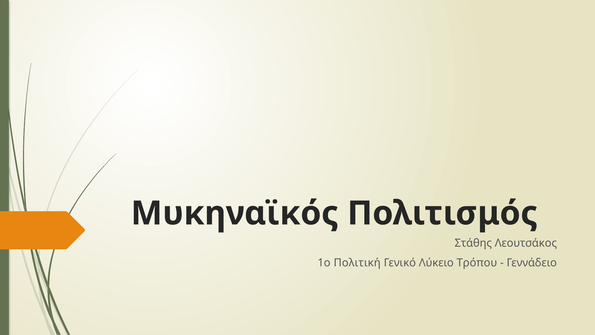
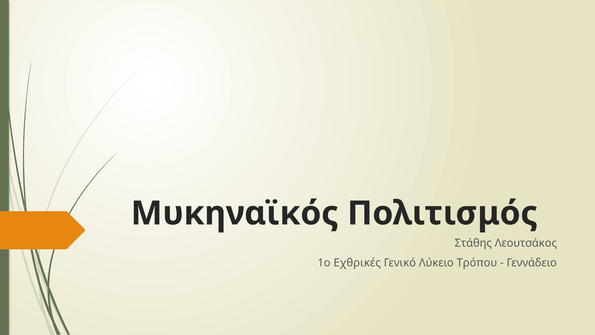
Πολιτική: Πολιτική -> Εχθρικές (357, 262)
